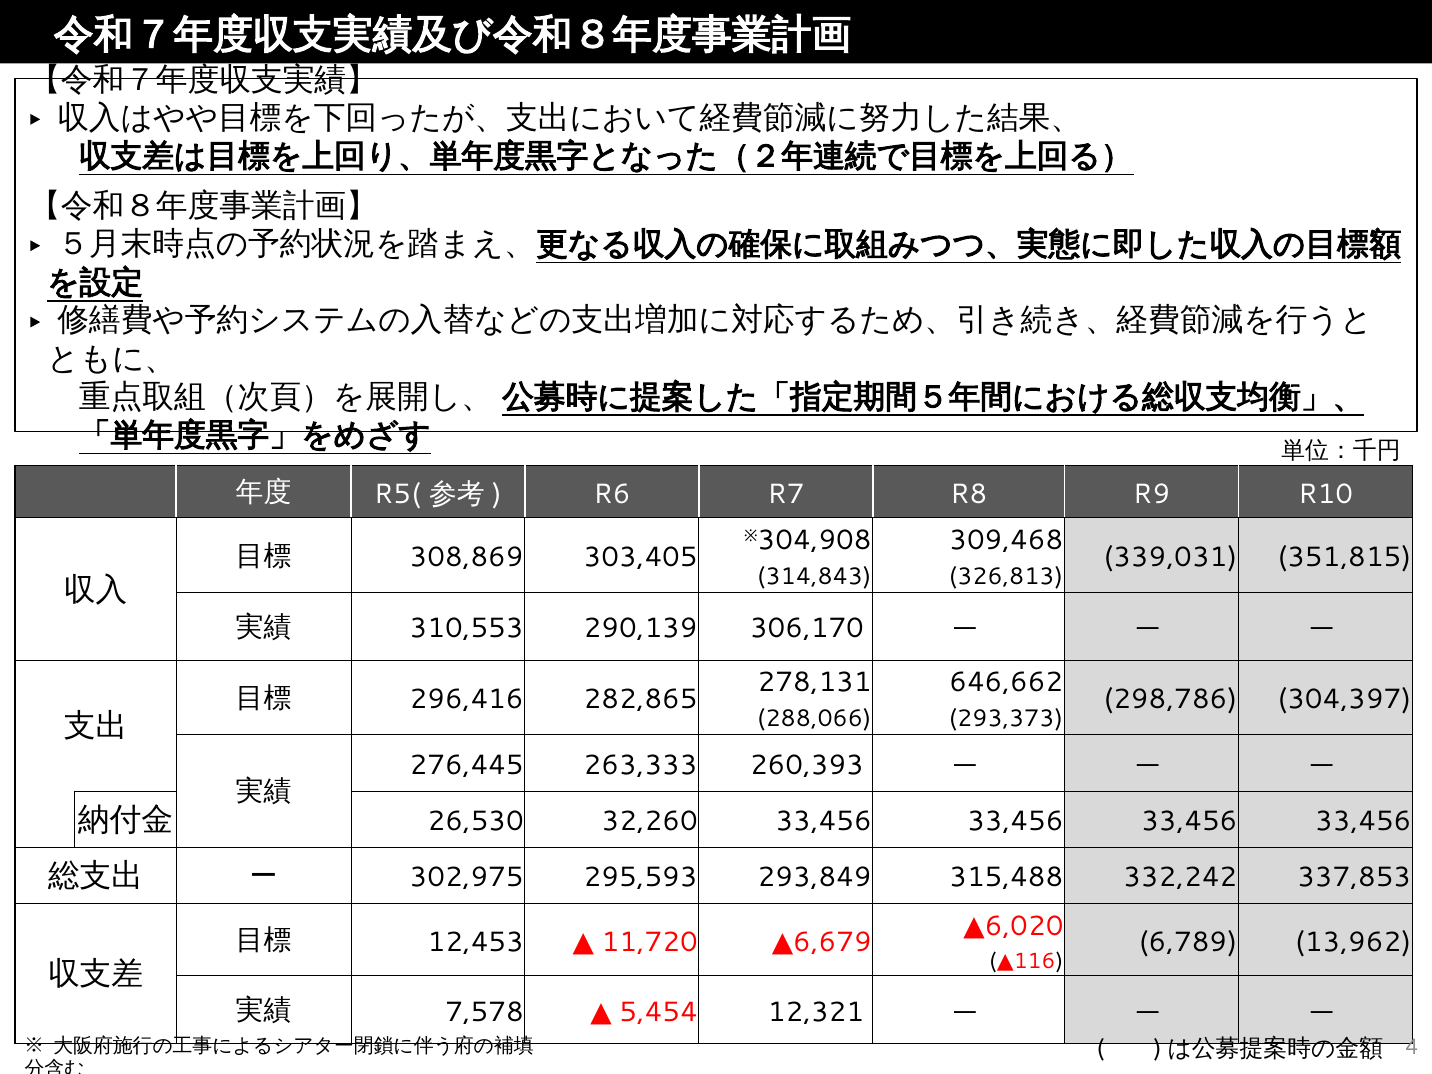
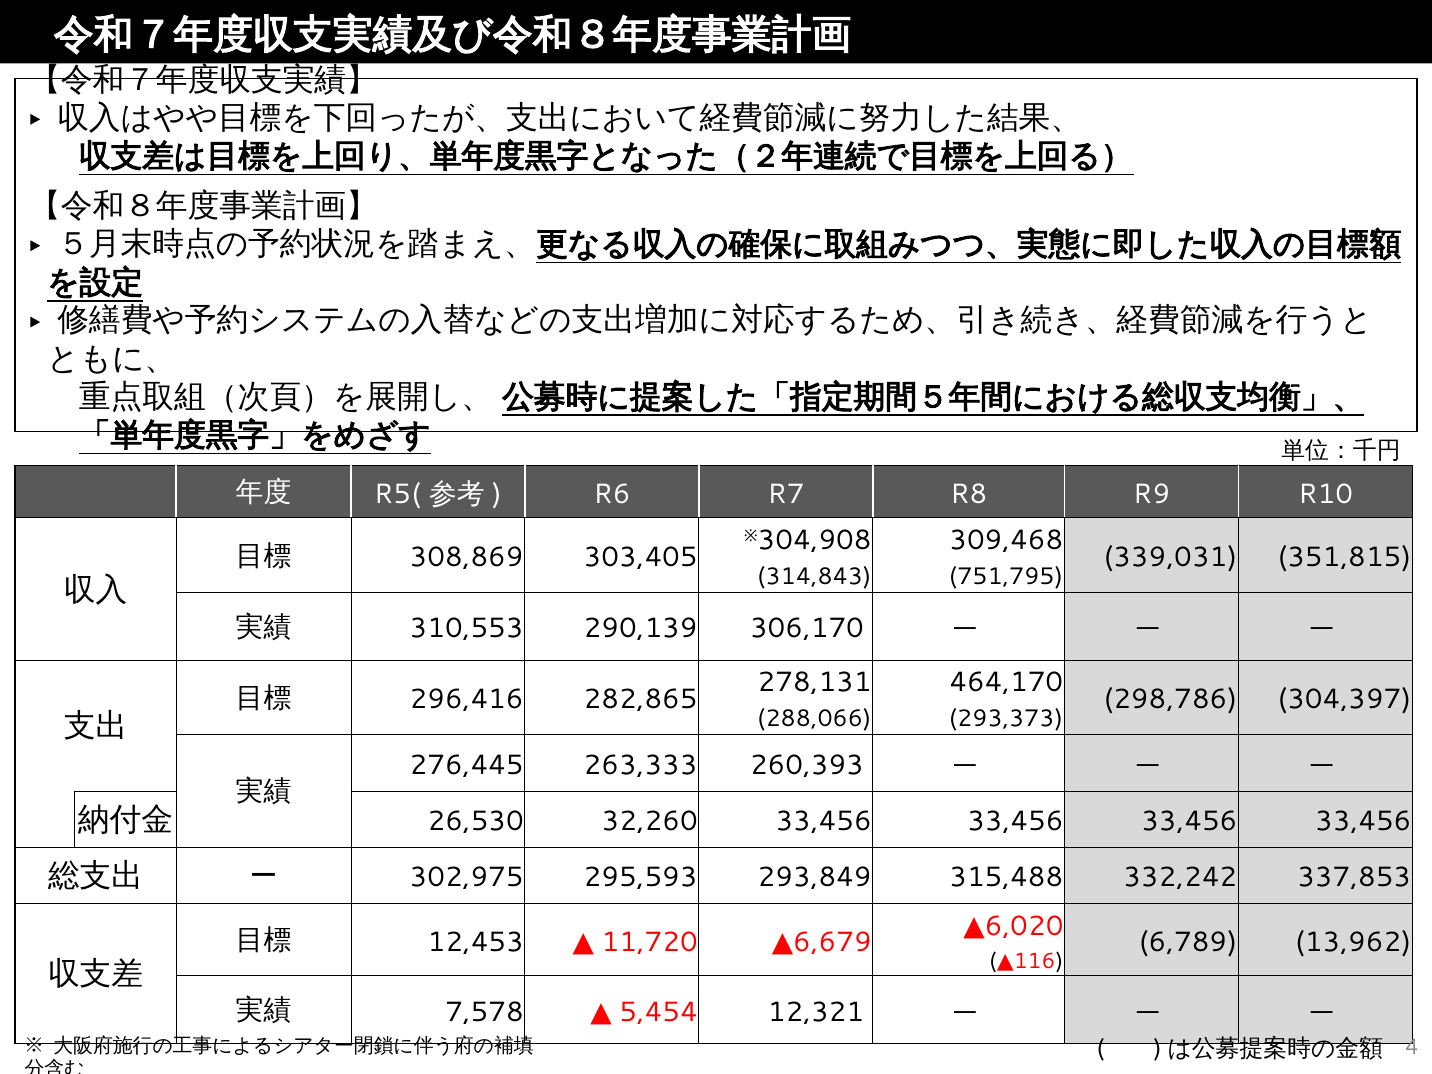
326,813: 326,813 -> 751,795 (1006, 577)
646,662: 646,662 -> 464,170 (1006, 683)
